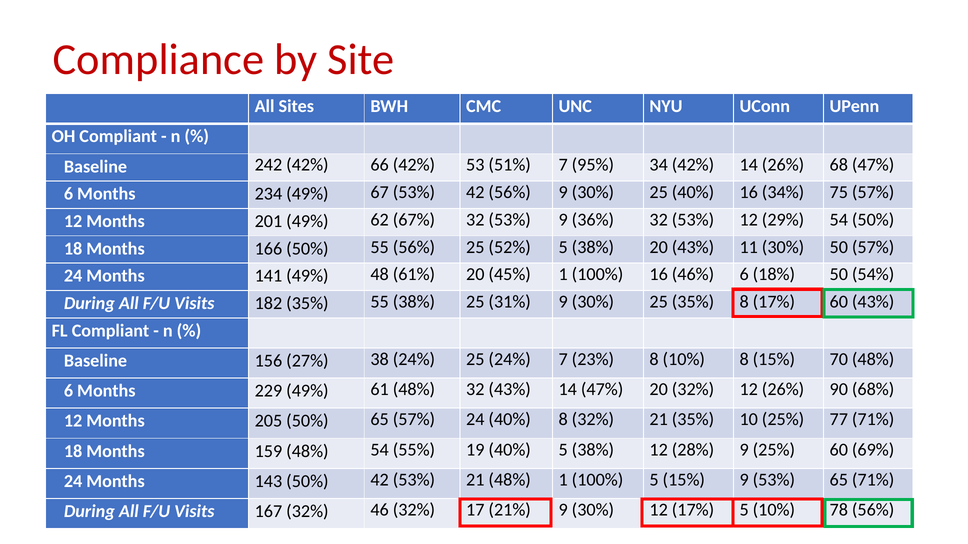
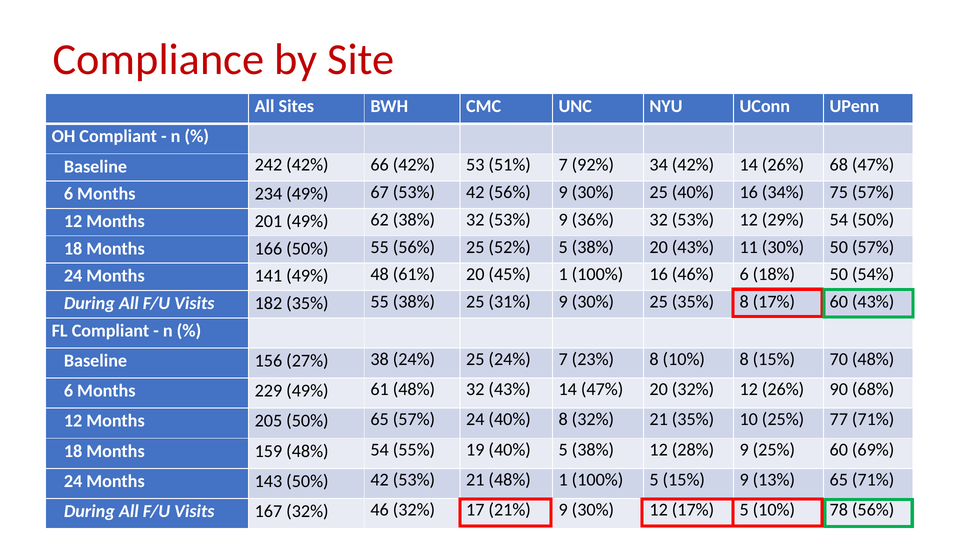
95%: 95% -> 92% (593, 165)
62 67%: 67% -> 38% (414, 220)
9 53%: 53% -> 13% (774, 480)
